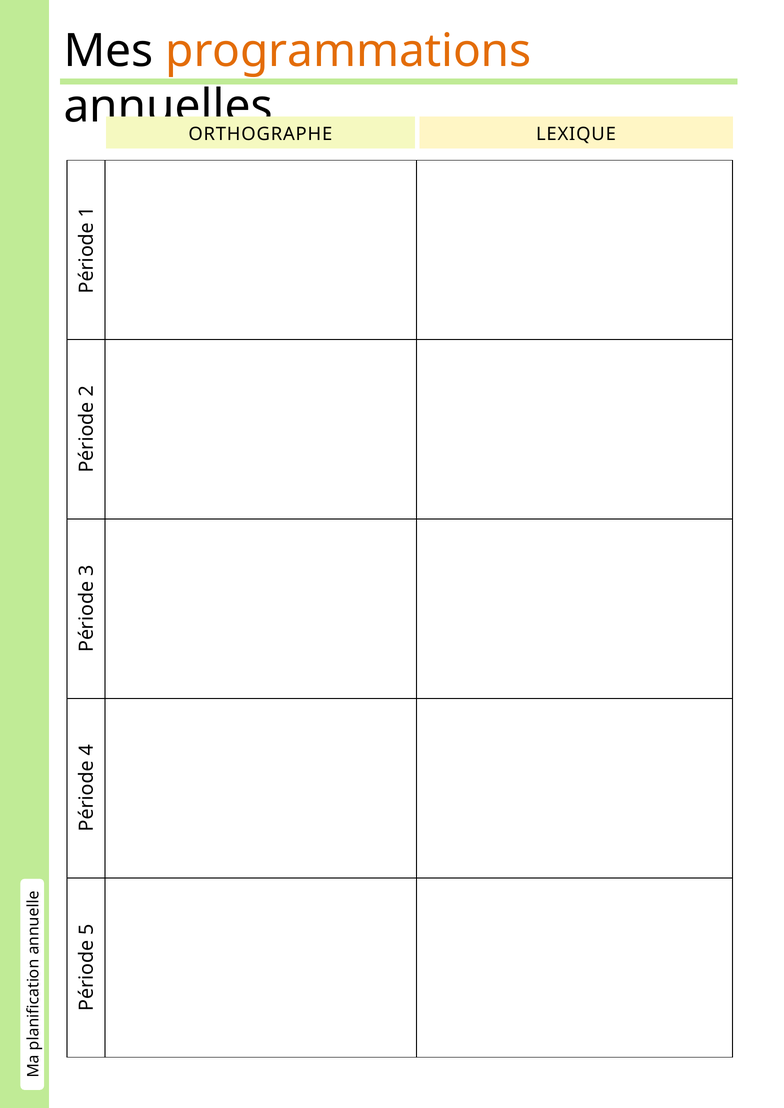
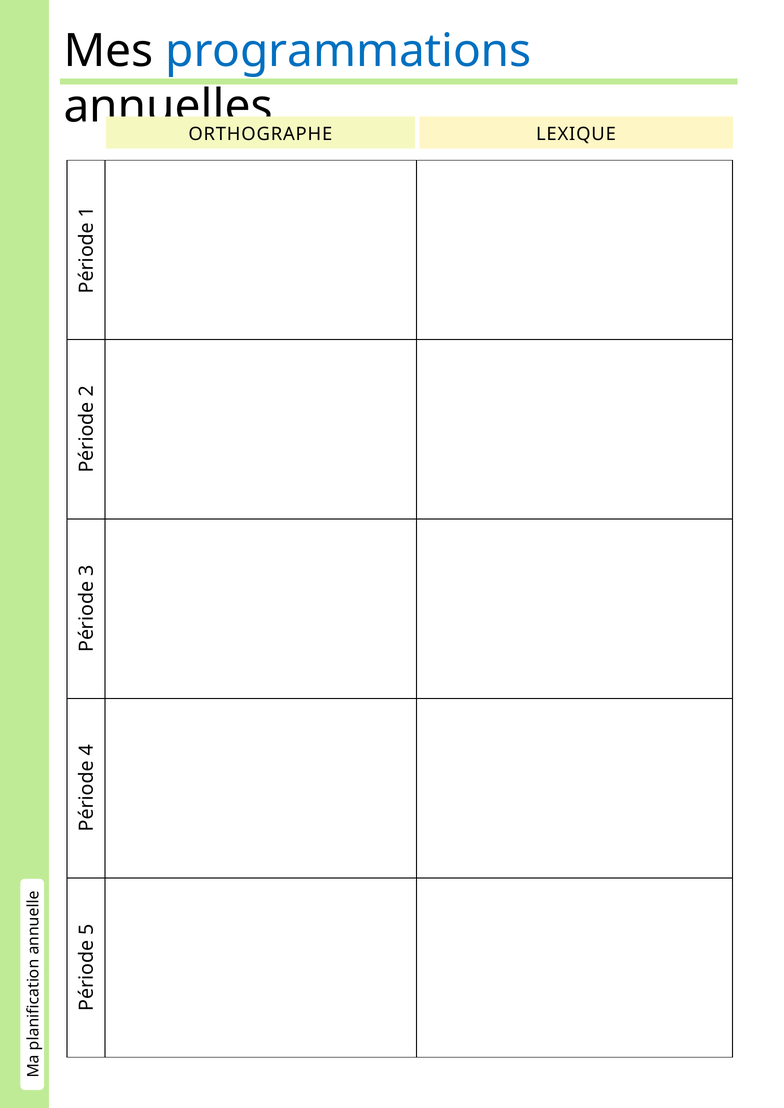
programmations colour: orange -> blue (348, 51)
